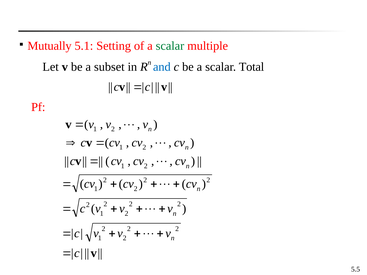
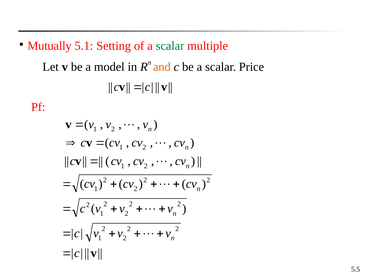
subset: subset -> model (109, 67)
and colour: blue -> orange (162, 67)
Total: Total -> Price (251, 67)
